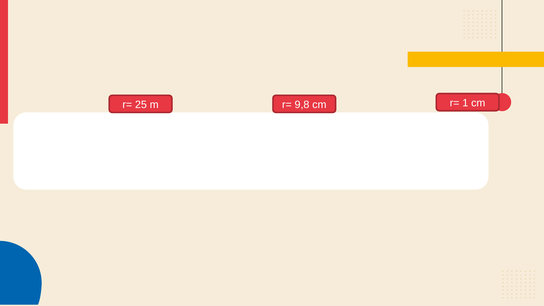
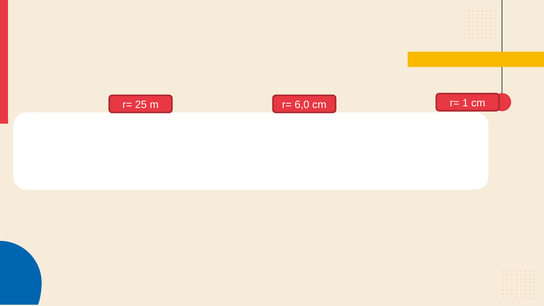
9,8: 9,8 -> 6,0 (302, 105)
